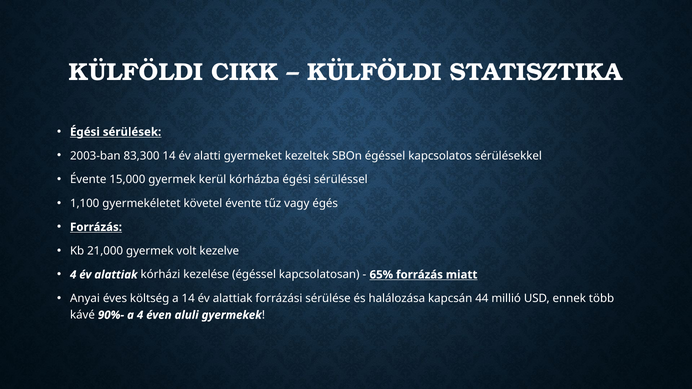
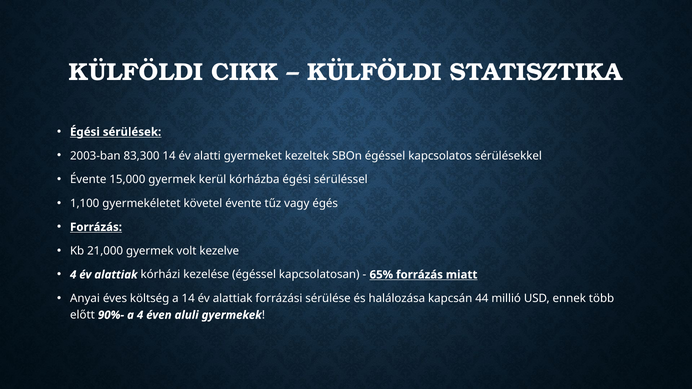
kávé: kávé -> előtt (82, 315)
